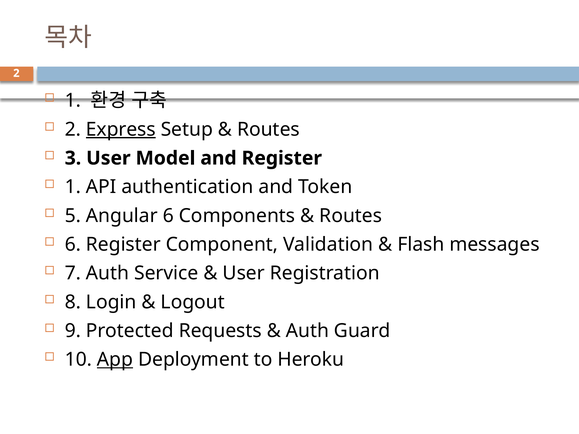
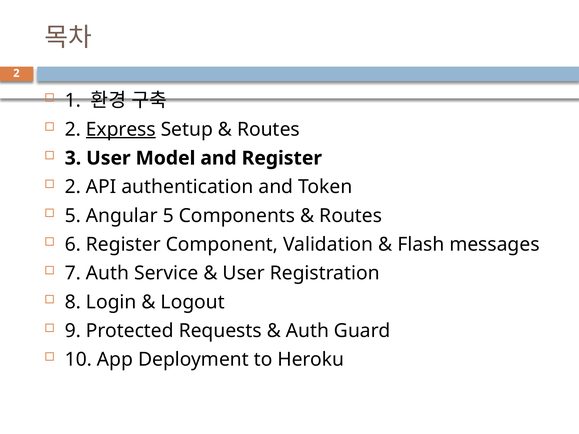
1: 1 -> 2 (73, 187)
Angular 6: 6 -> 5 (168, 216)
App underline: present -> none (115, 360)
